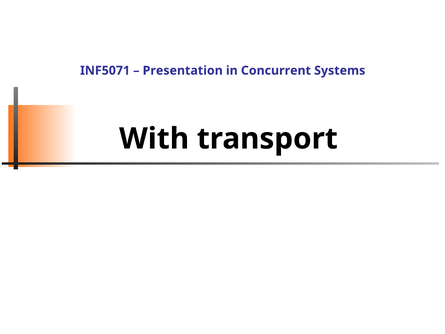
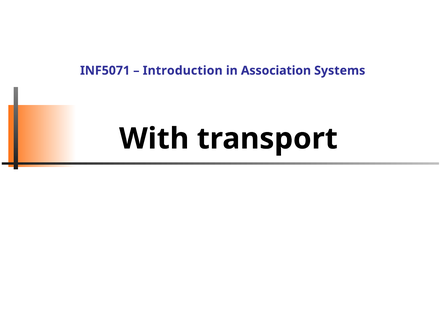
Presentation: Presentation -> Introduction (183, 70)
Concurrent: Concurrent -> Association (276, 70)
